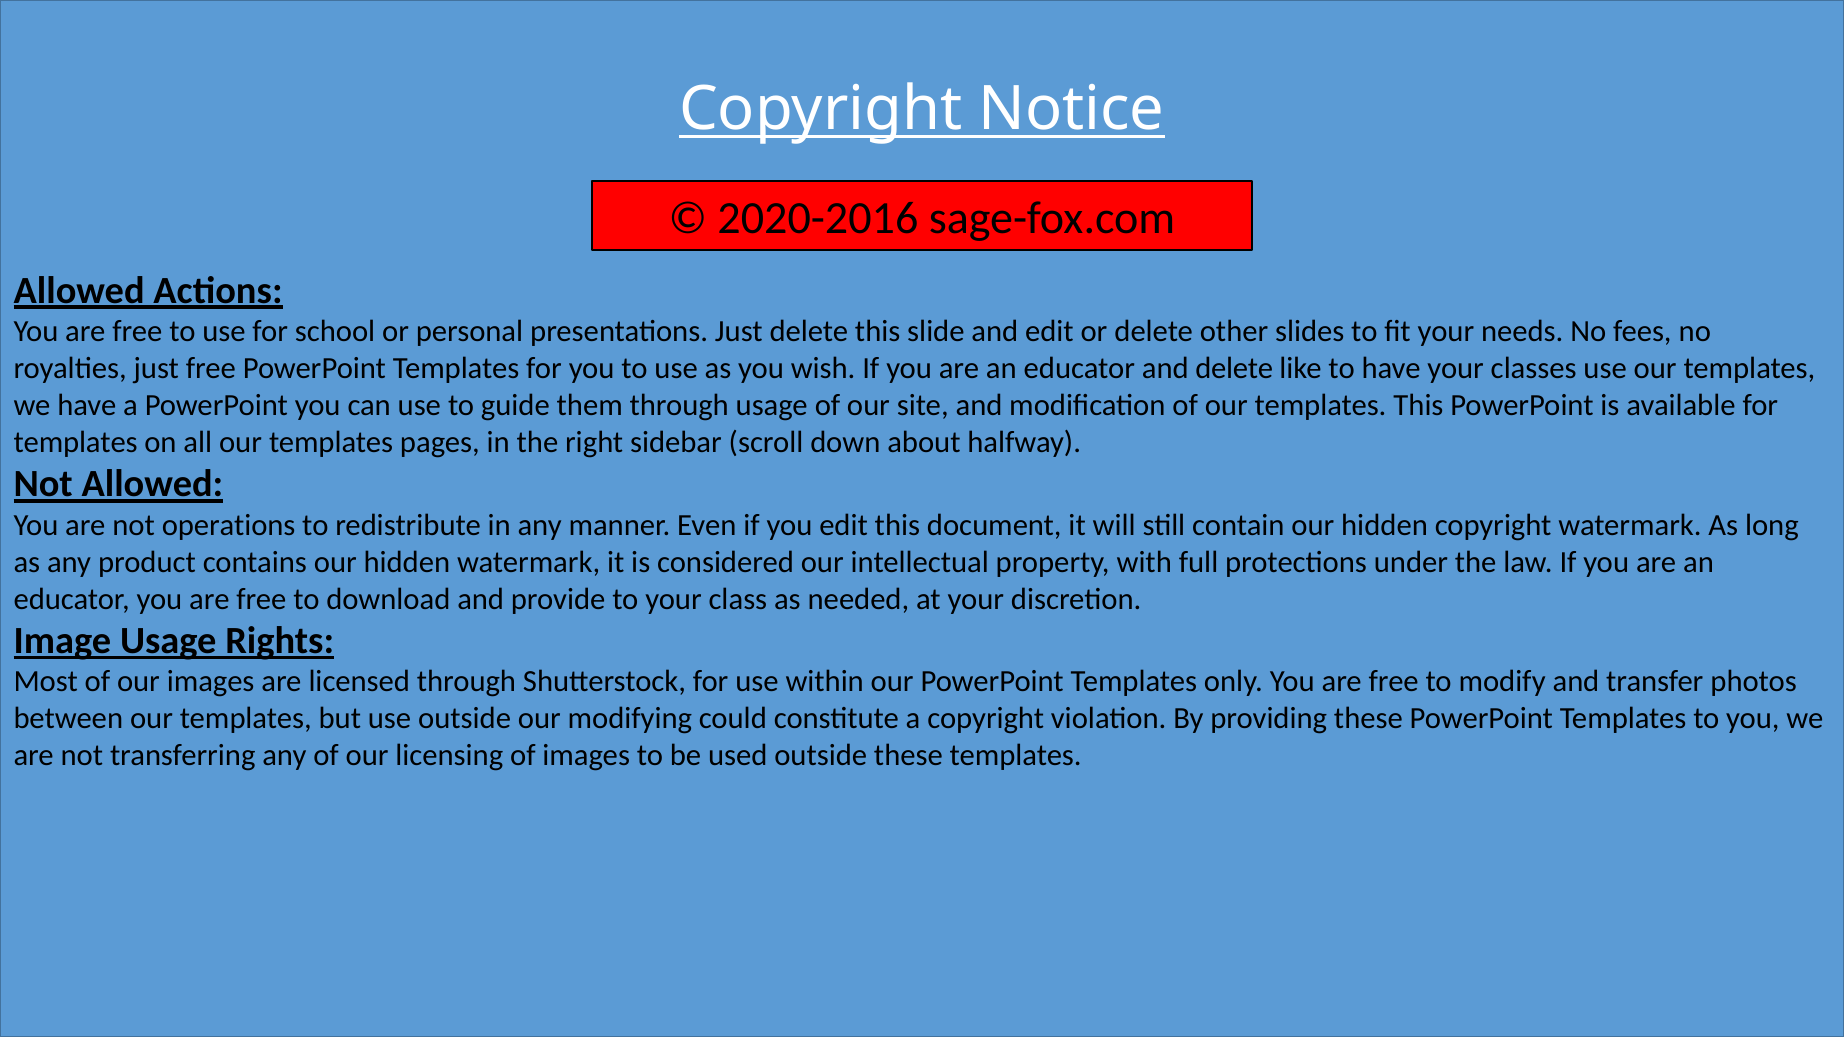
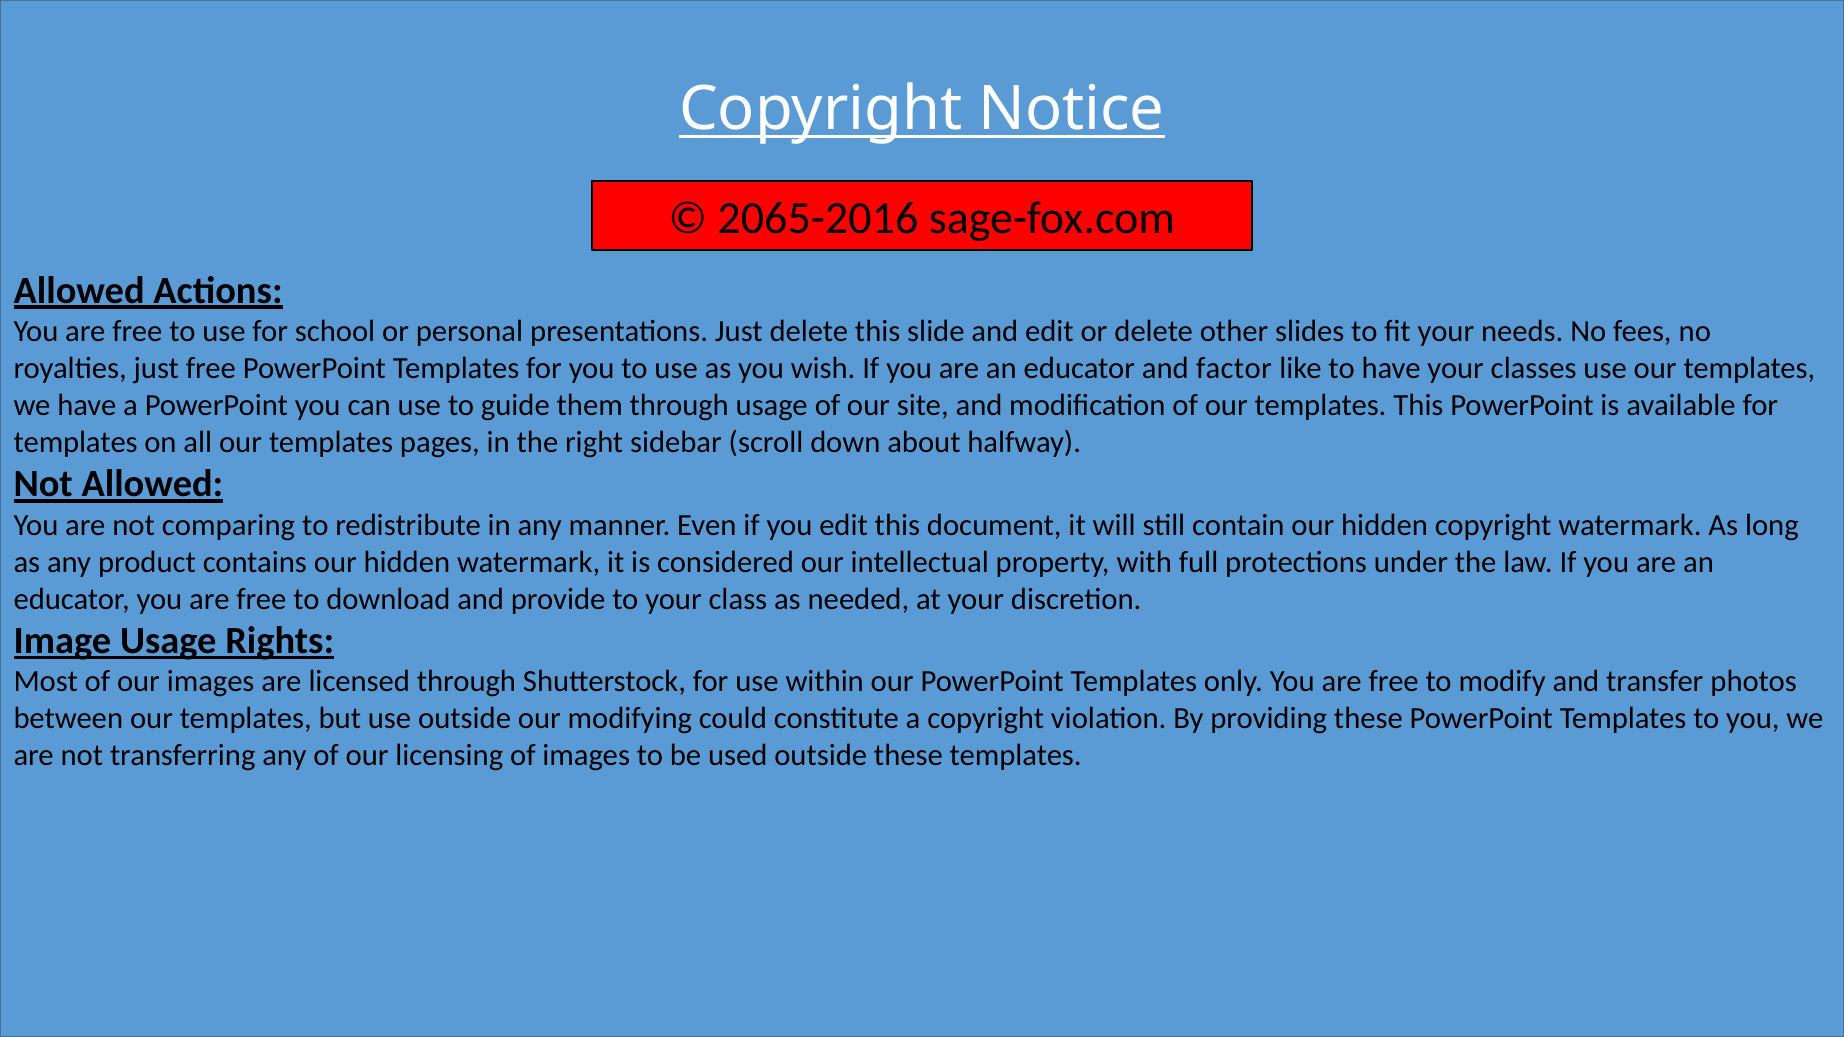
2020-2016: 2020-2016 -> 2065-2016 (818, 219)
and delete: delete -> factor (1234, 369)
operations: operations -> comparing (228, 525)
